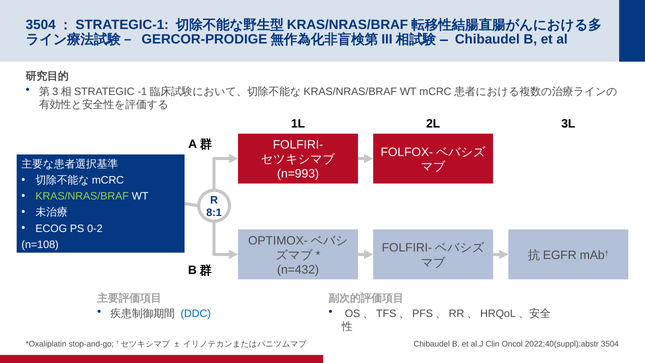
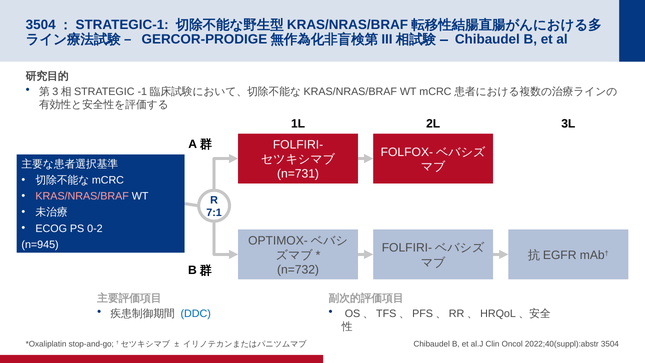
n=993: n=993 -> n=731 (298, 174)
KRAS/NRAS/BRAF colour: light green -> pink (82, 196)
8:1: 8:1 -> 7:1 (214, 213)
n=108: n=108 -> n=945 (40, 245)
n=432: n=432 -> n=732 (298, 270)
